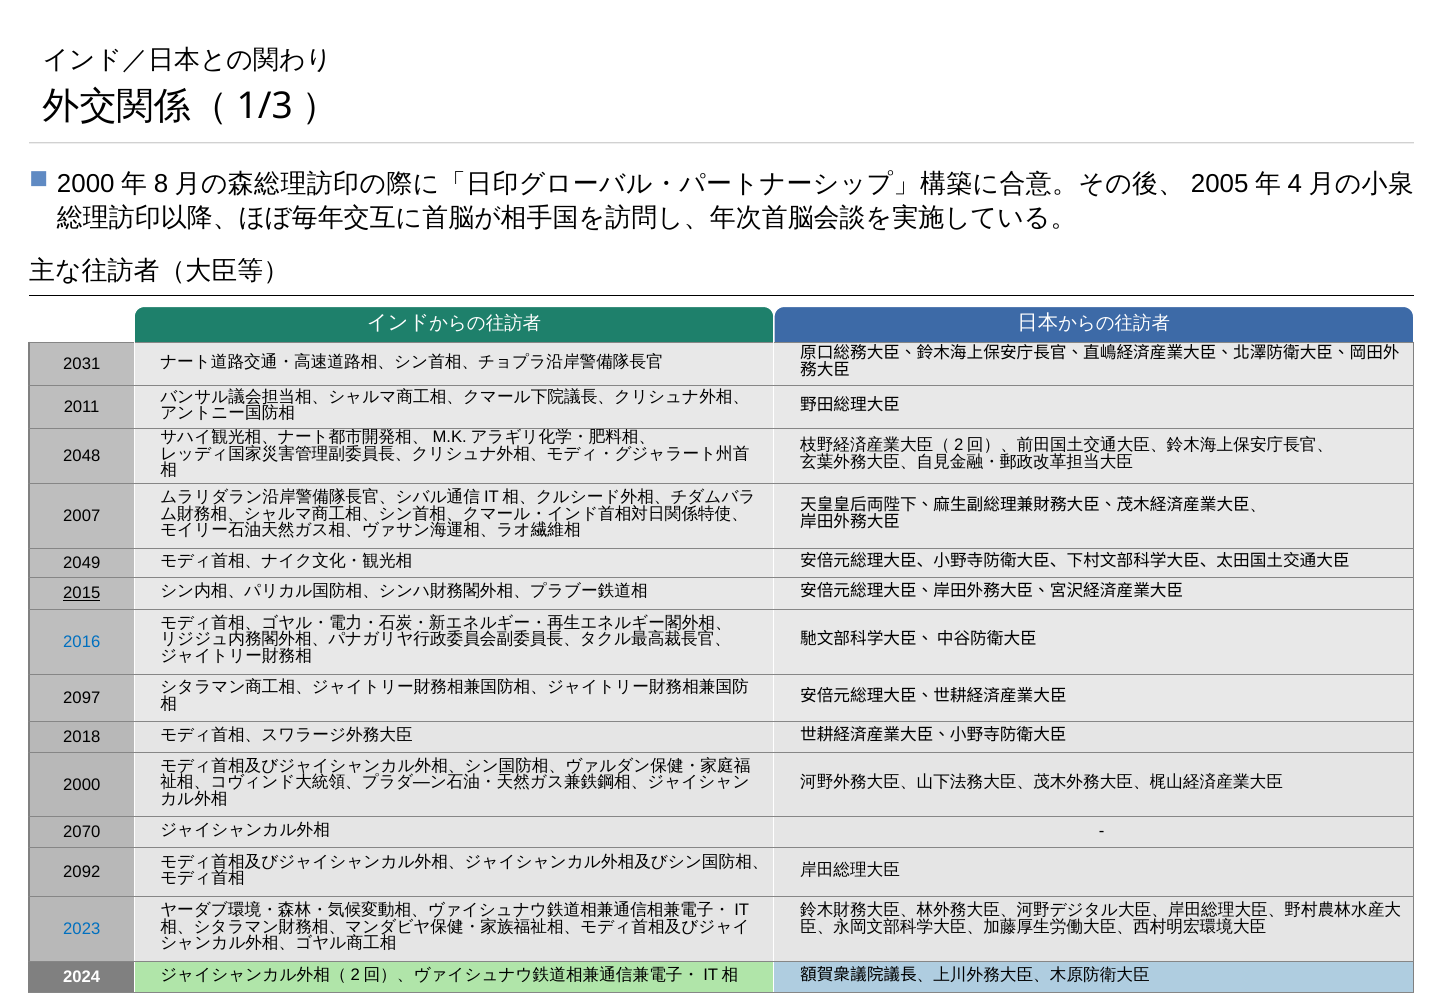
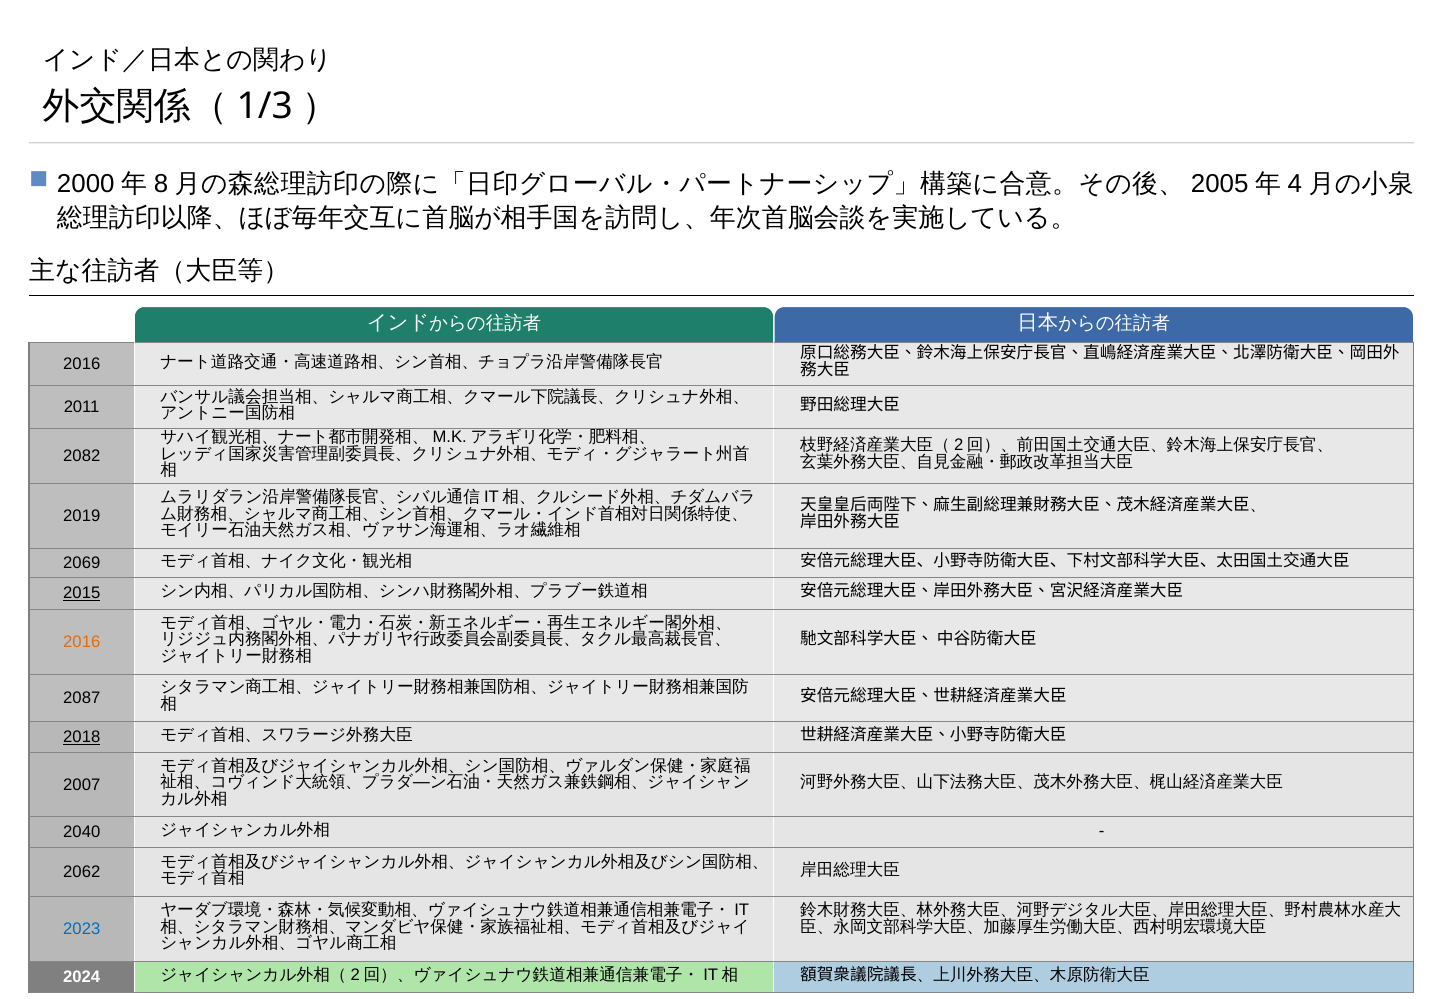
2031: 2031 -> 2016 (82, 364)
2048: 2048 -> 2082 (82, 456)
2007: 2007 -> 2019 (82, 516)
2049: 2049 -> 2069 (82, 563)
2016 colour: blue -> orange (82, 642)
2097: 2097 -> 2087 (82, 698)
2018 underline: none -> present (82, 737)
2000: 2000 -> 2007 (82, 785)
2070: 2070 -> 2040 (82, 832)
2092: 2092 -> 2062 (82, 872)
